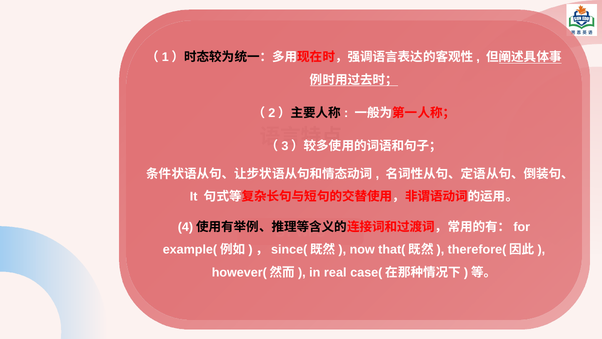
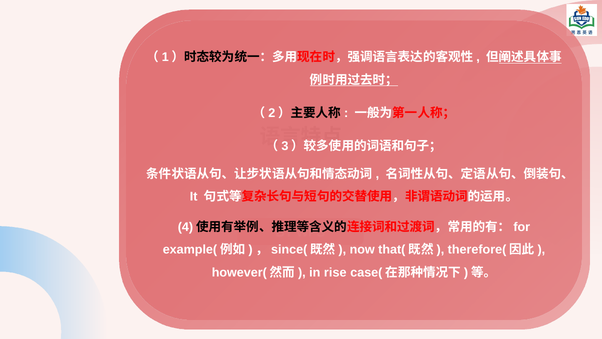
real: real -> rise (335, 272)
